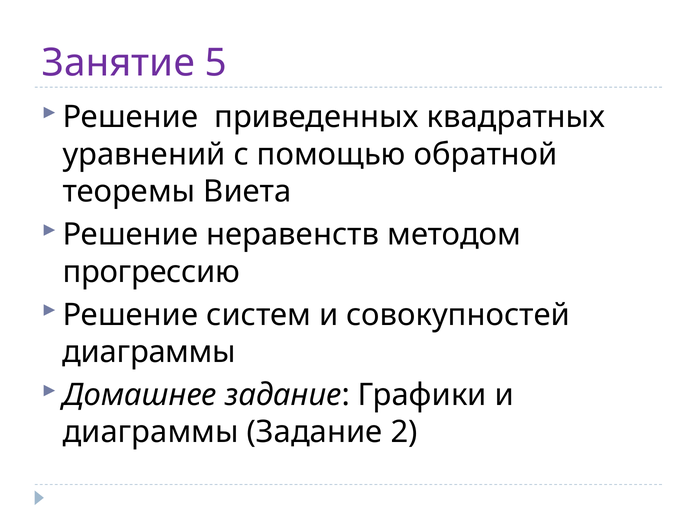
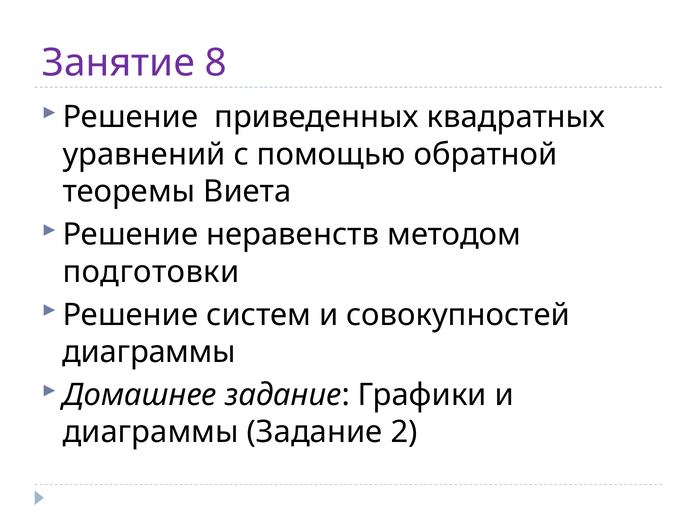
5: 5 -> 8 (216, 63)
прогрессию: прогрессию -> подготовки (151, 272)
